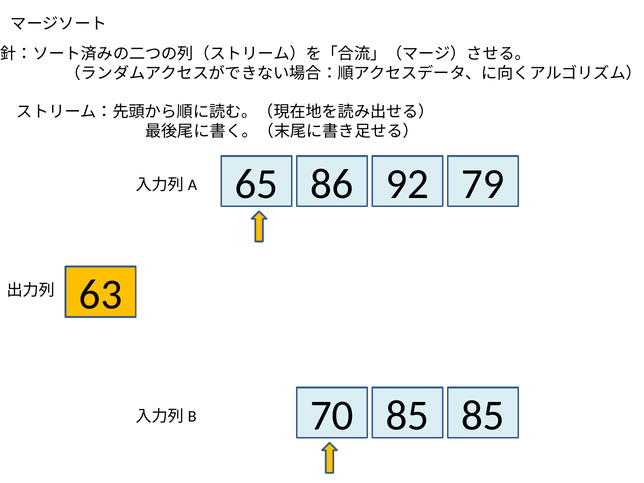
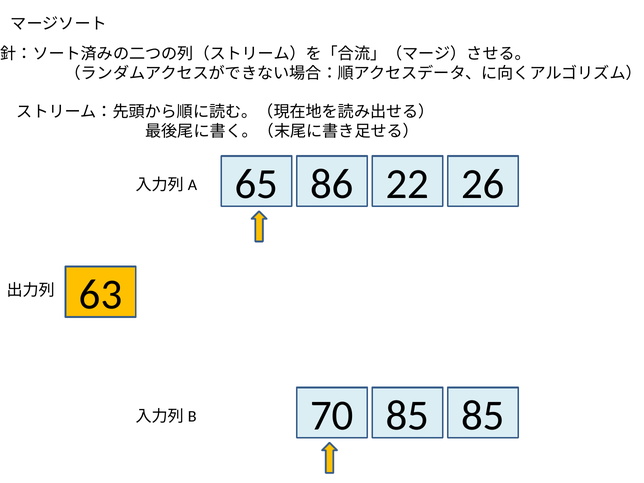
92: 92 -> 22 (407, 184)
79: 79 -> 26 (483, 184)
